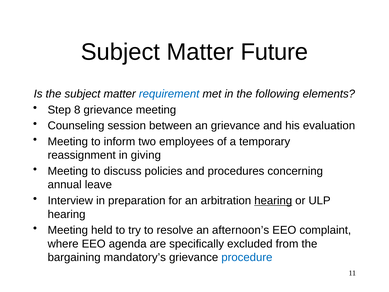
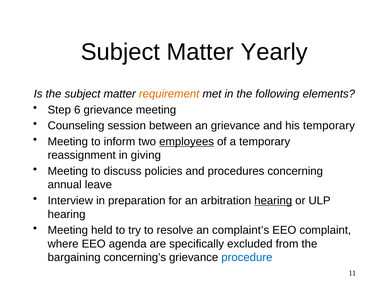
Future: Future -> Yearly (274, 52)
requirement colour: blue -> orange (169, 94)
8: 8 -> 6 (77, 110)
his evaluation: evaluation -> temporary (329, 126)
employees underline: none -> present (187, 141)
afternoon’s: afternoon’s -> complaint’s (241, 230)
mandatory’s: mandatory’s -> concerning’s (135, 257)
